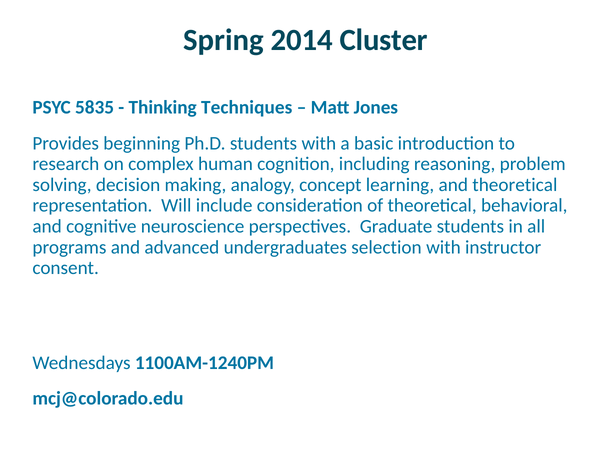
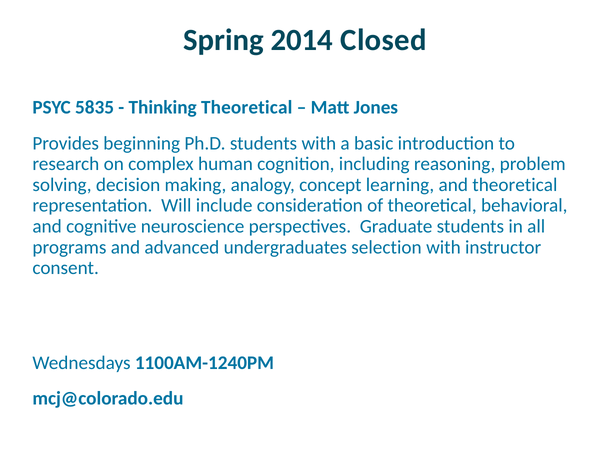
Cluster: Cluster -> Closed (383, 40)
Thinking Techniques: Techniques -> Theoretical (247, 108)
